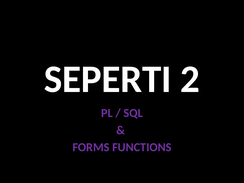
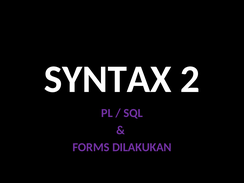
SEPERTI: SEPERTI -> SYNTAX (108, 79)
FUNCTIONS: FUNCTIONS -> DILAKUKAN (142, 147)
